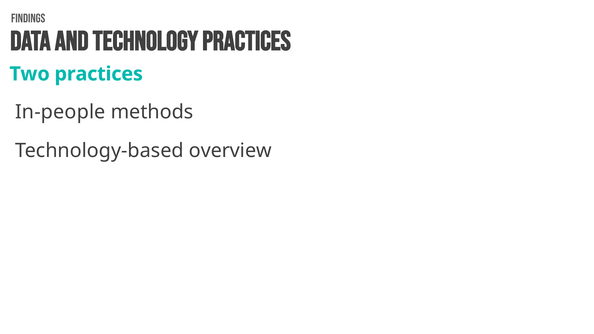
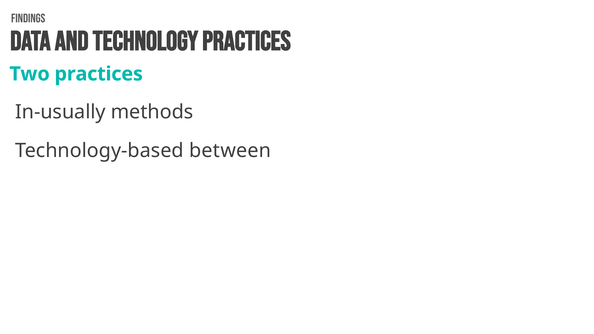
In-people: In-people -> In-usually (60, 112)
overview: overview -> between (230, 151)
